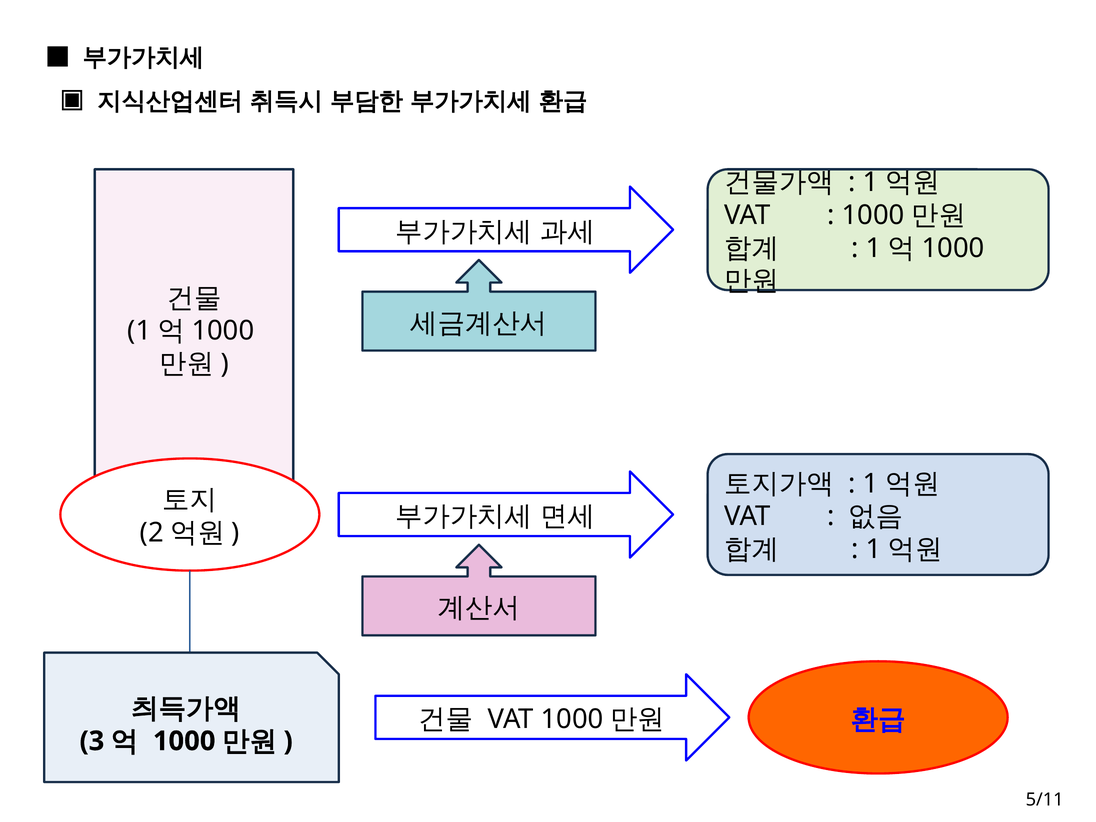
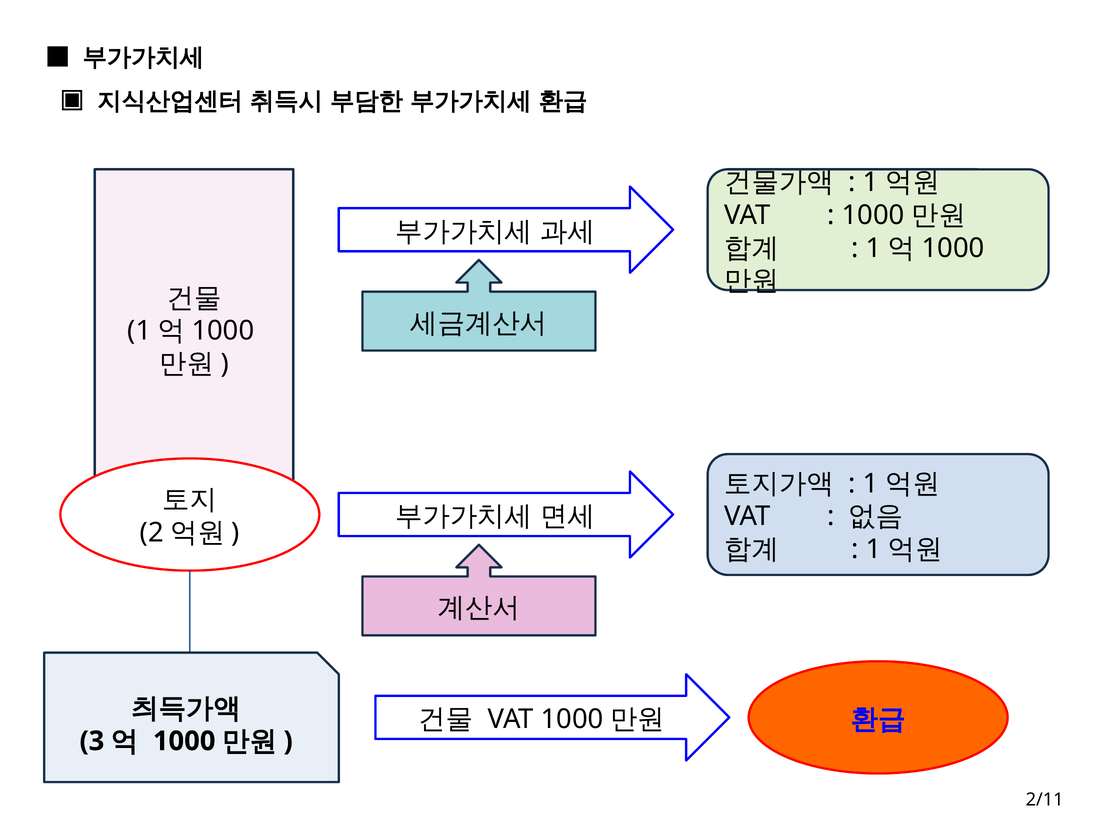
5/11: 5/11 -> 2/11 (1045, 800)
